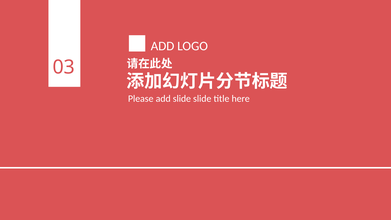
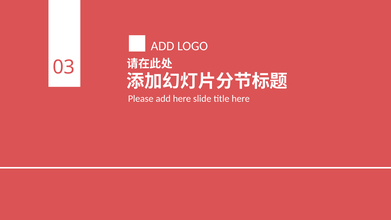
add slide: slide -> here (182, 99)
